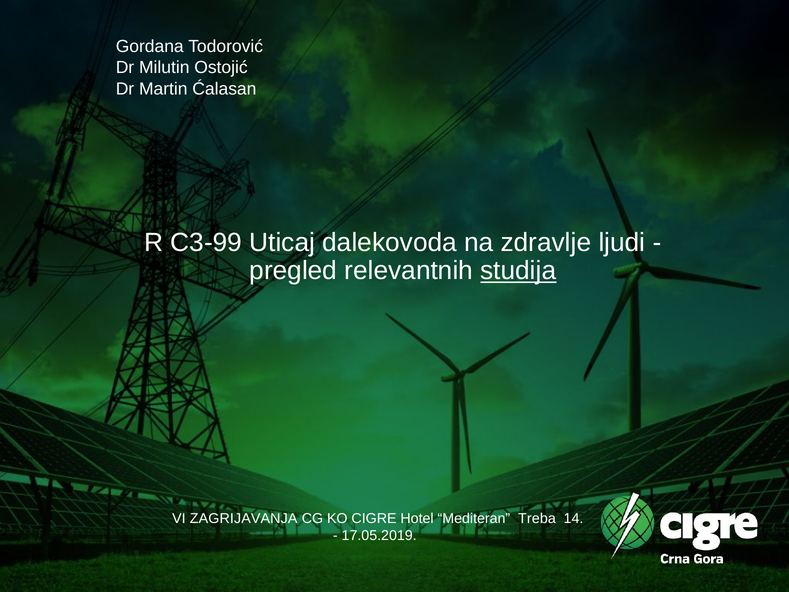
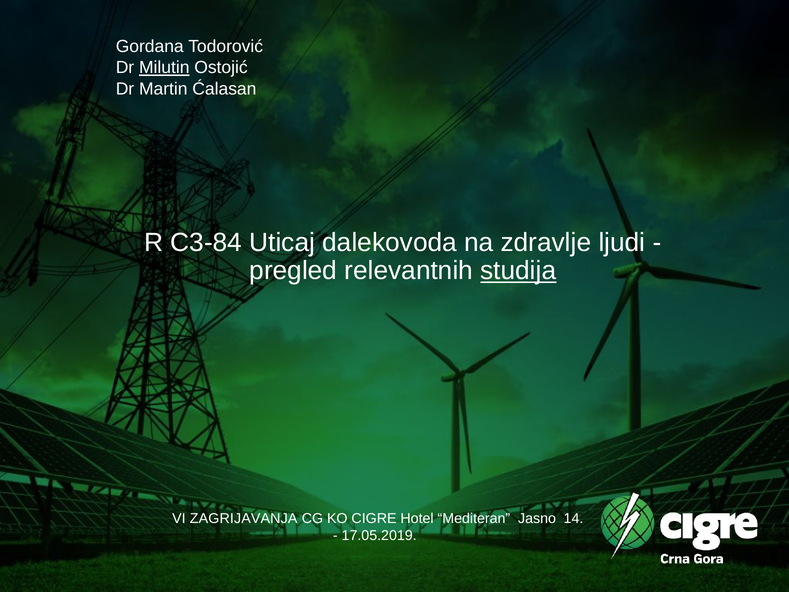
Milutin underline: none -> present (164, 68)
C3-99: C3-99 -> C3-84 (206, 242)
Treba: Treba -> Jasno (537, 518)
